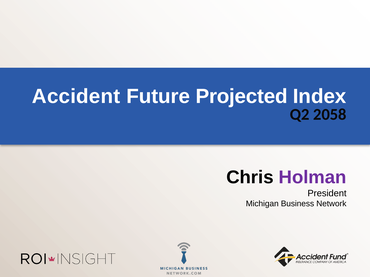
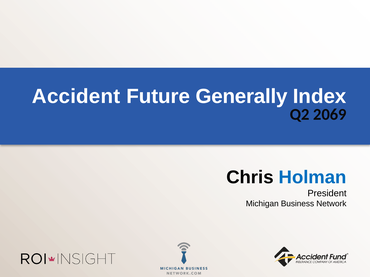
Projected: Projected -> Generally (242, 97)
2058: 2058 -> 2069 (330, 115)
Holman colour: purple -> blue (313, 178)
